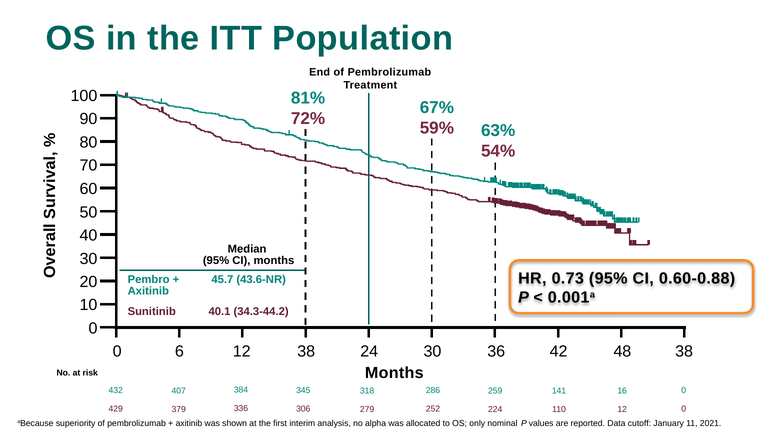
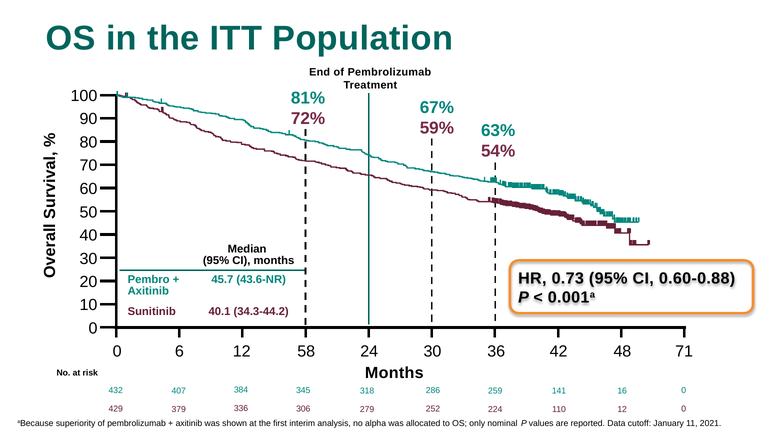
12 38: 38 -> 58 (306, 352)
48 38: 38 -> 71 (684, 352)
